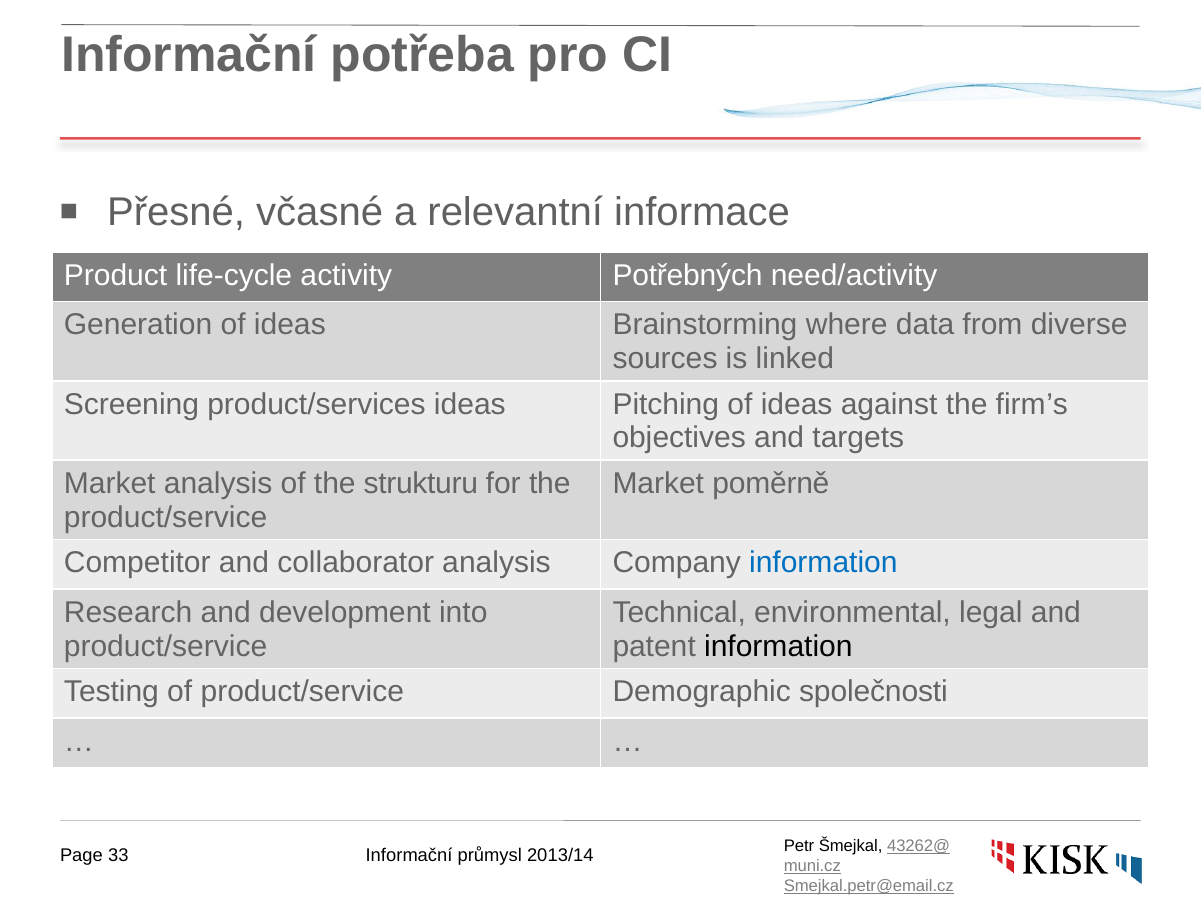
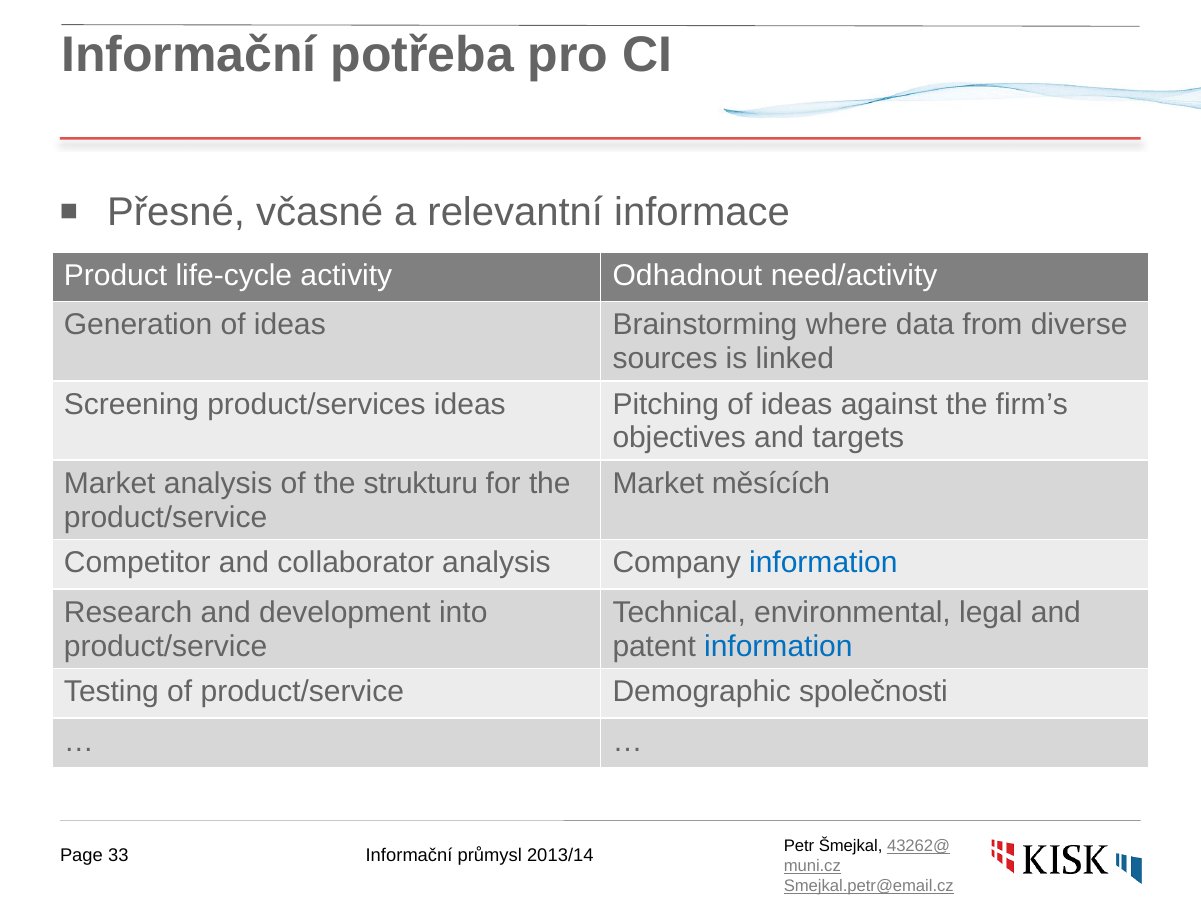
Potřebných: Potřebných -> Odhadnout (687, 275)
poměrně: poměrně -> měsících (771, 483)
information colour: black -> blue (778, 646)
